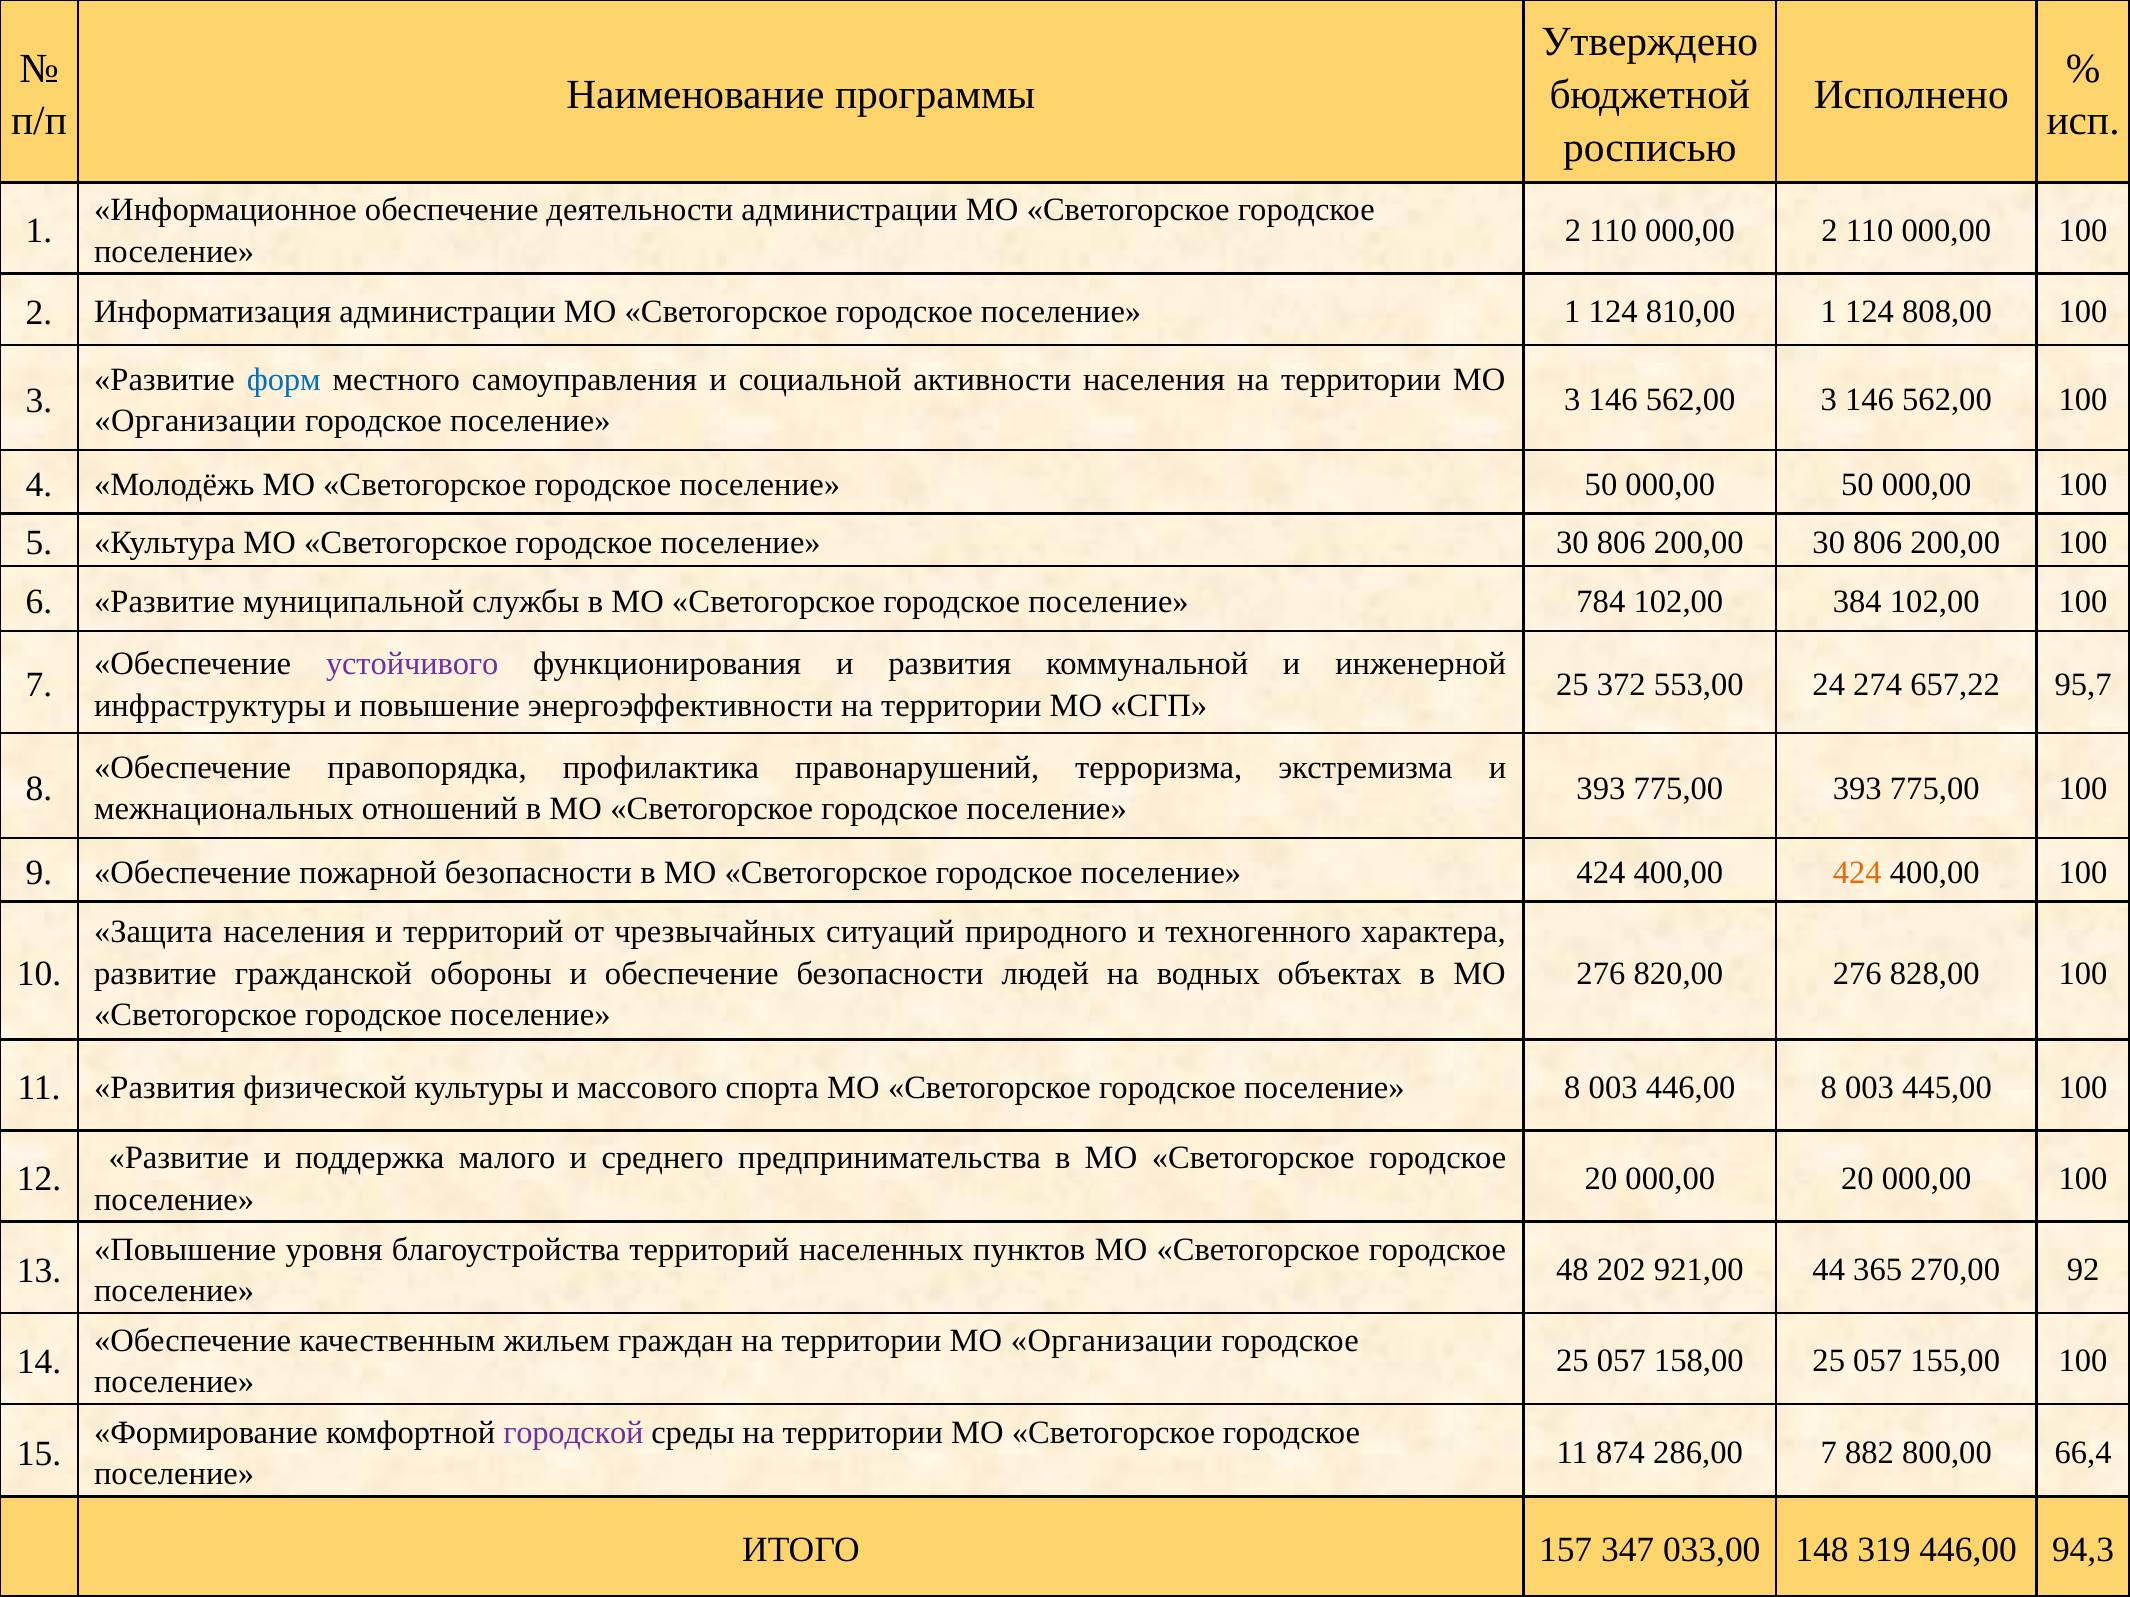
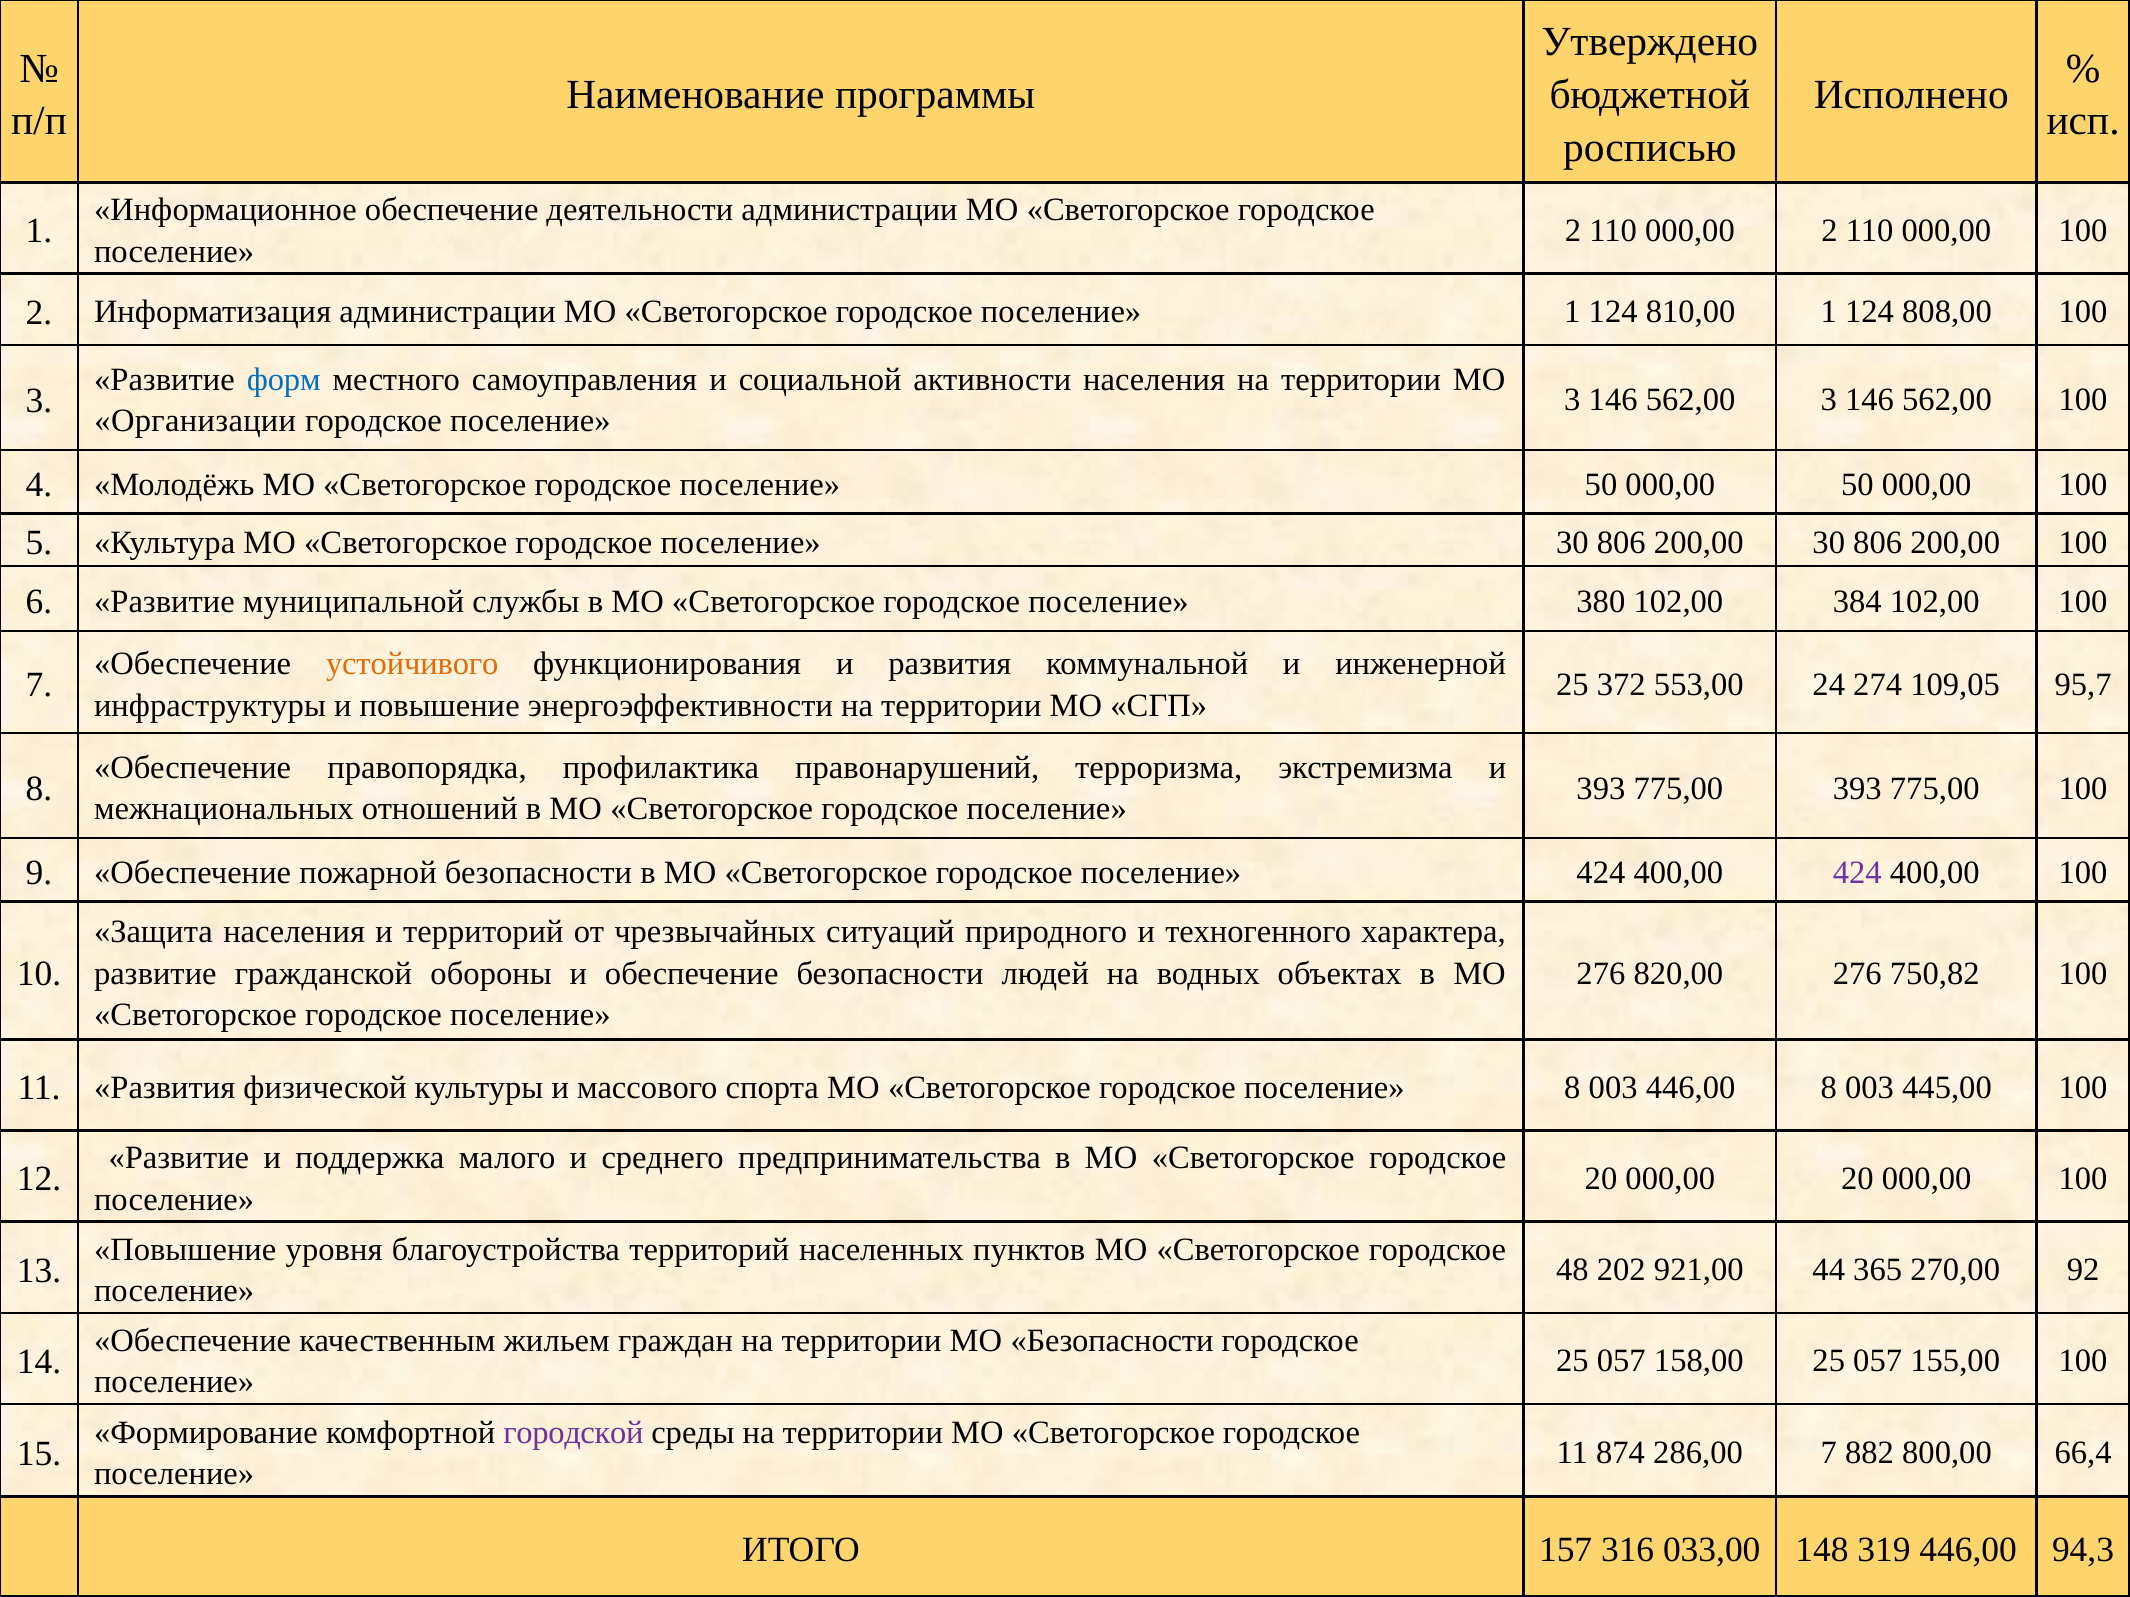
784: 784 -> 380 (1601, 602)
устойчивого colour: purple -> orange (412, 664)
657,22: 657,22 -> 109,05 (1955, 685)
424 colour: orange -> purple (1857, 873)
828,00: 828,00 -> 750,82 (1935, 974)
Организации: Организации -> Безопасности (1112, 1341)
347: 347 -> 316 (1628, 1550)
